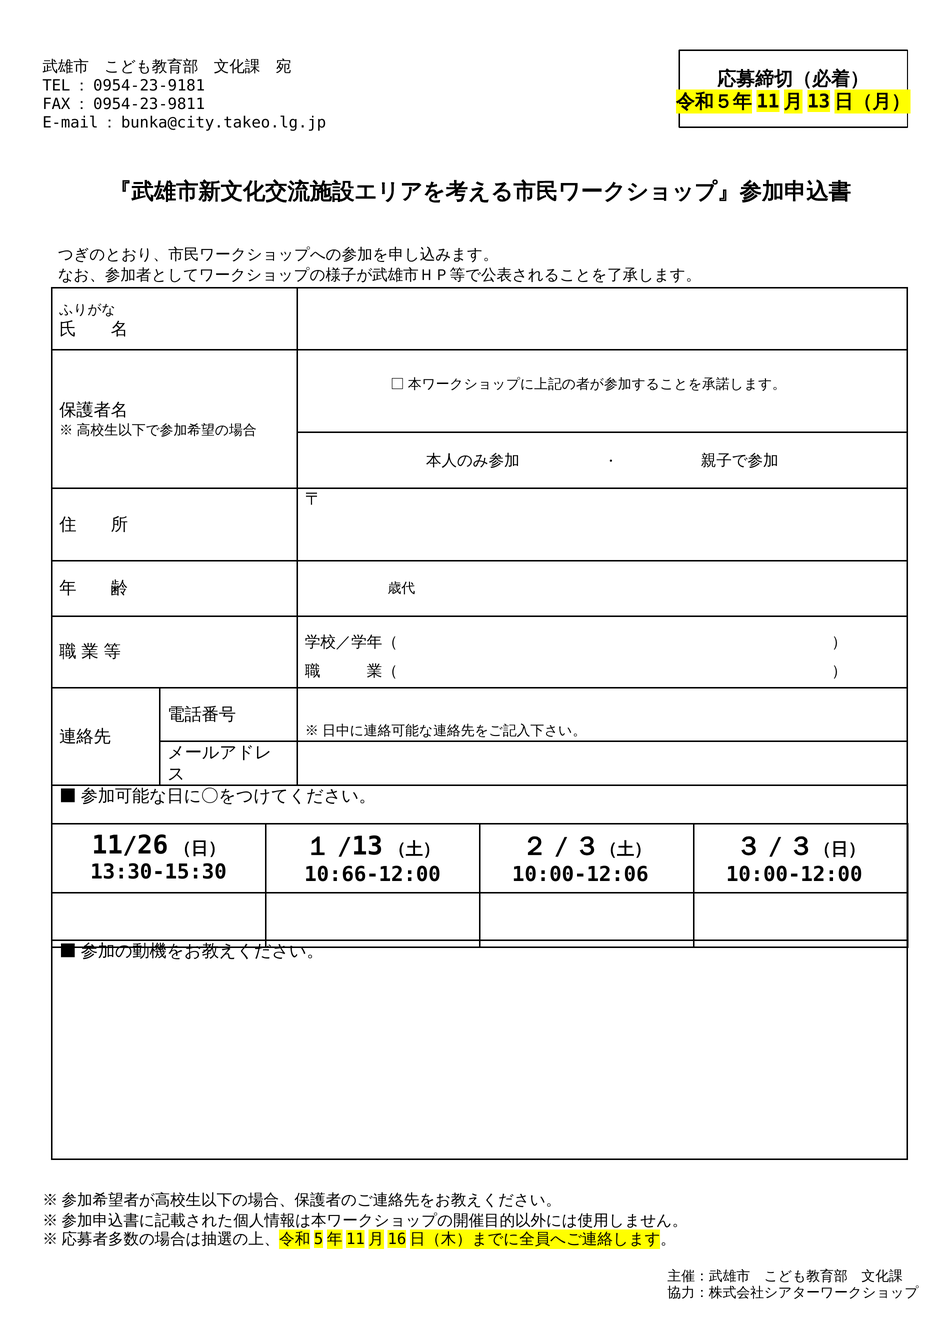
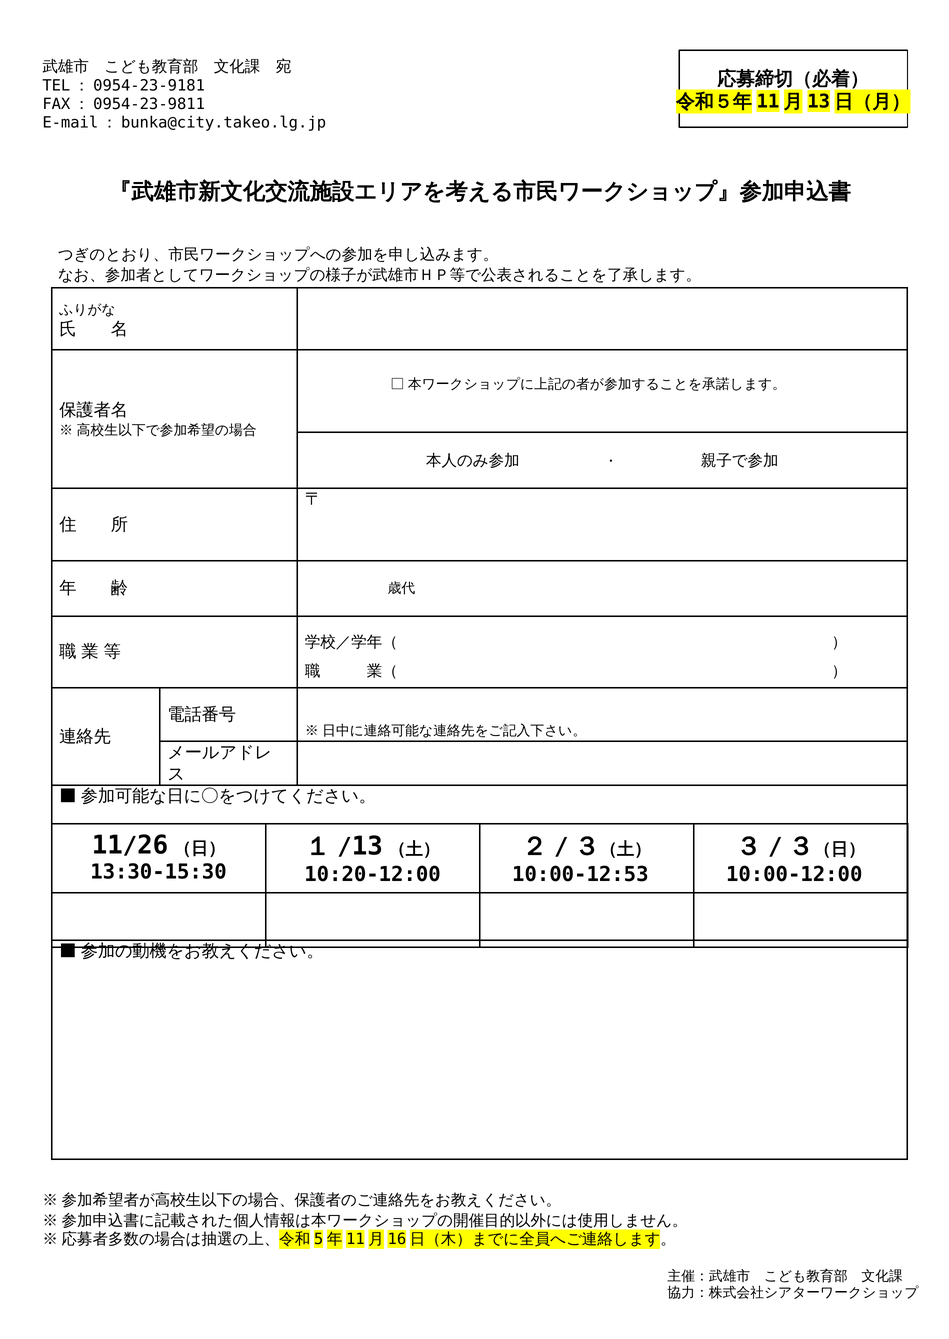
10:66-12:00: 10:66-12:00 -> 10:20-12:00 (373, 875)
10:00-12:06: 10:00-12:06 -> 10:00-12:53 (580, 875)
